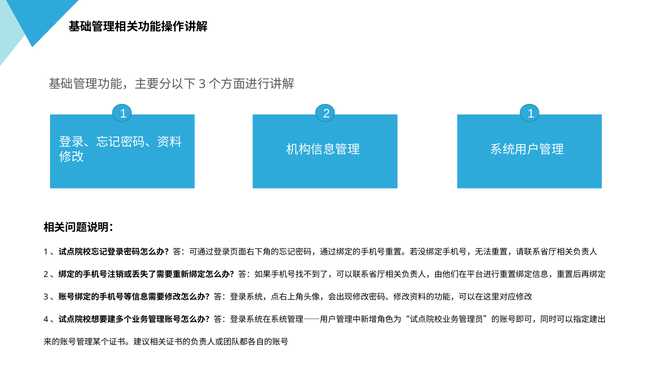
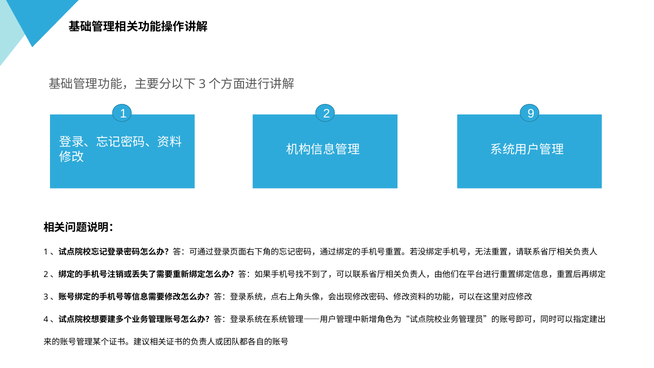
2 1: 1 -> 9 (531, 114)
